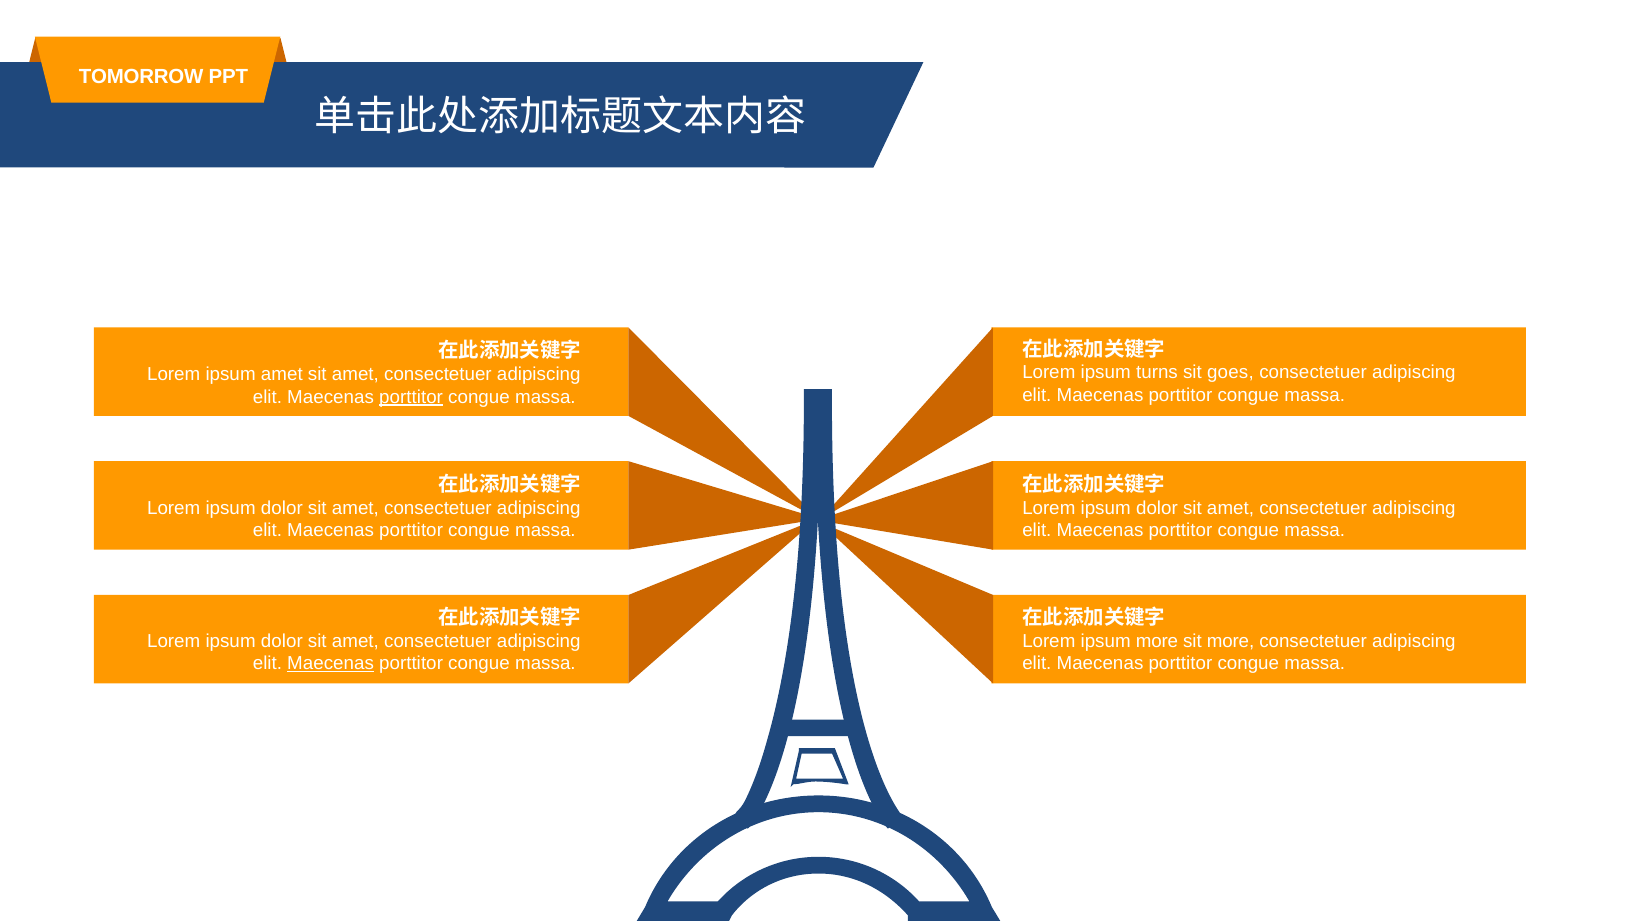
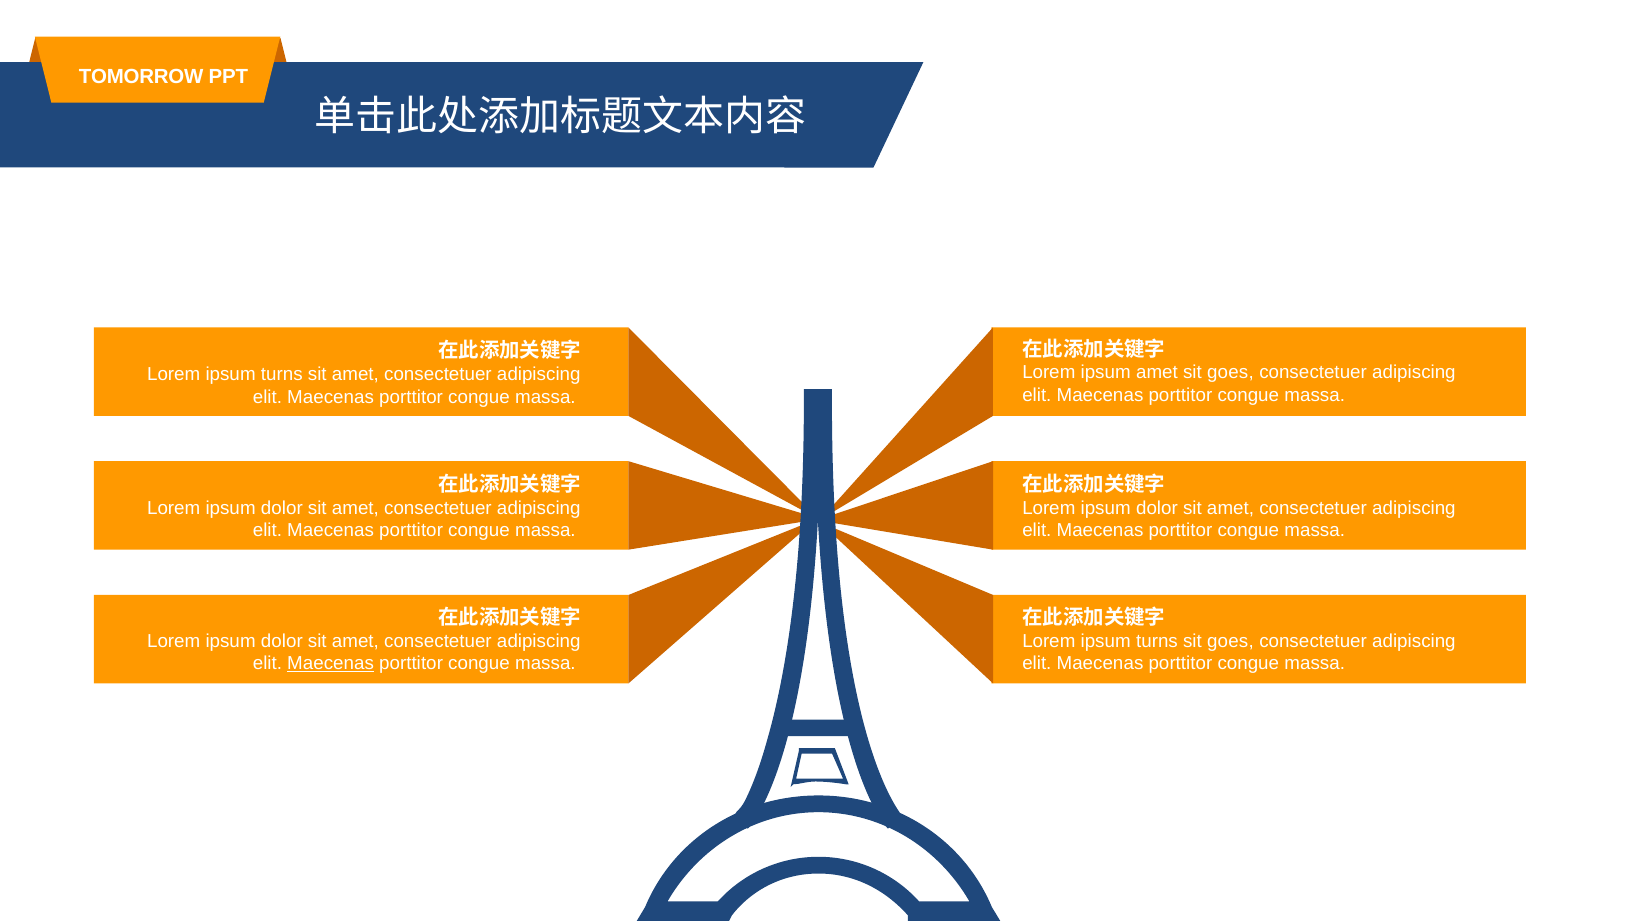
ipsum turns: turns -> amet (1157, 373)
amet: amet -> turns (282, 374)
porttitor underline: present -> none (411, 397)
more: more -> turns (1157, 641)
more: more -> goes (1230, 641)
